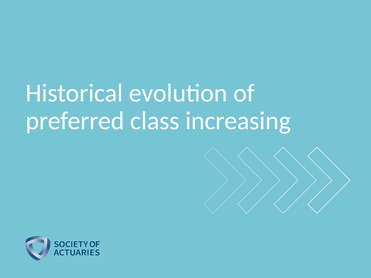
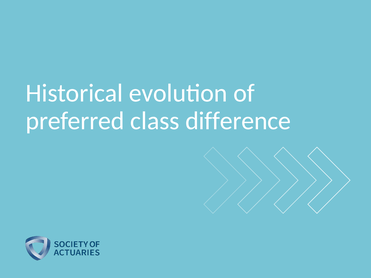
increasing: increasing -> difference (238, 121)
